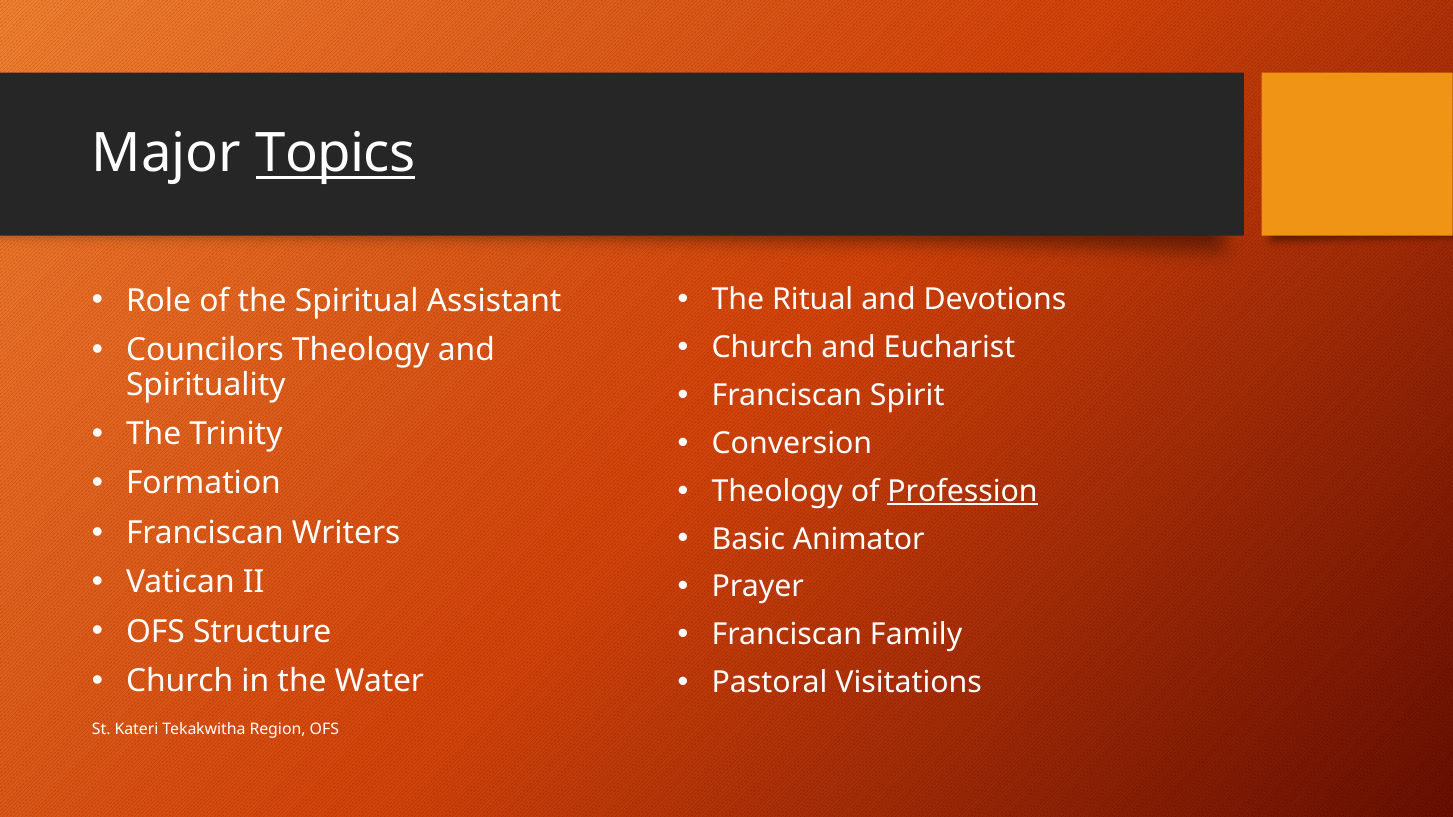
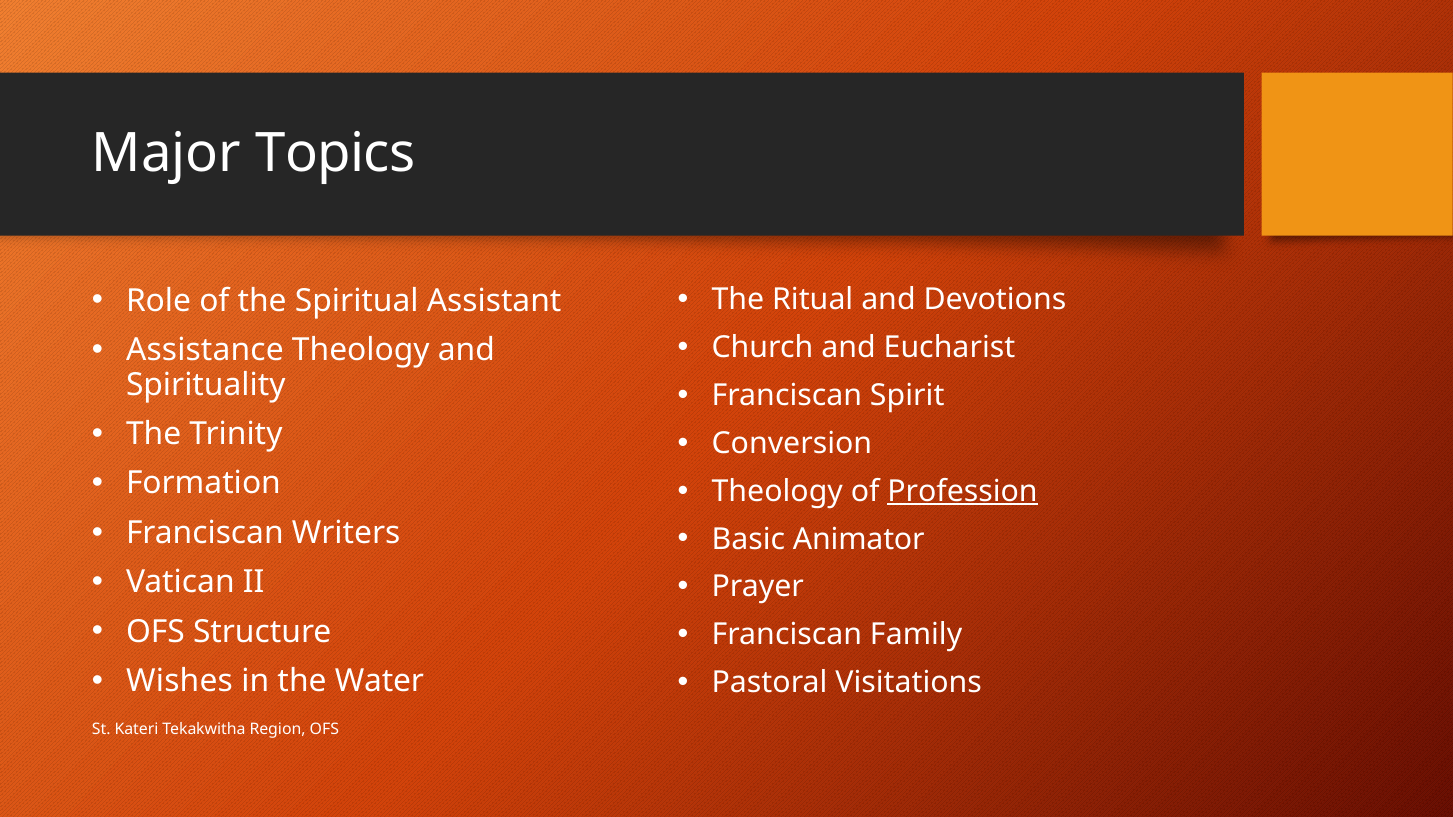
Topics underline: present -> none (335, 154)
Councilors: Councilors -> Assistance (205, 350)
Church: Church -> Wishes (179, 681)
